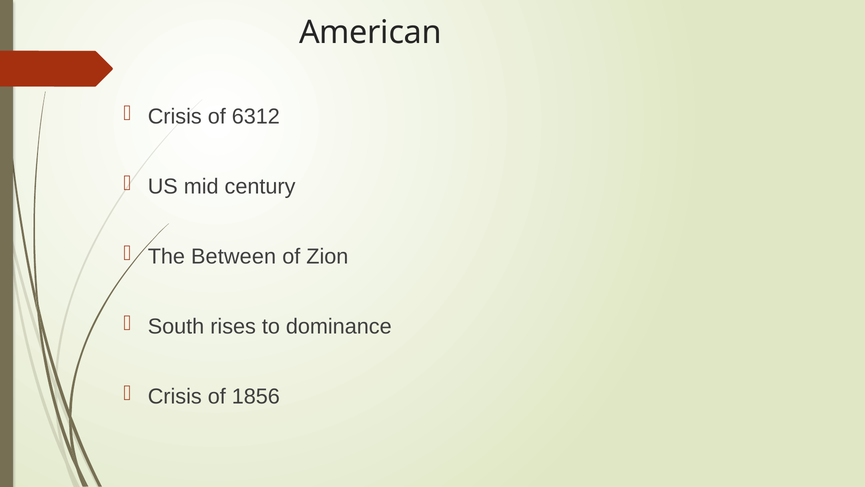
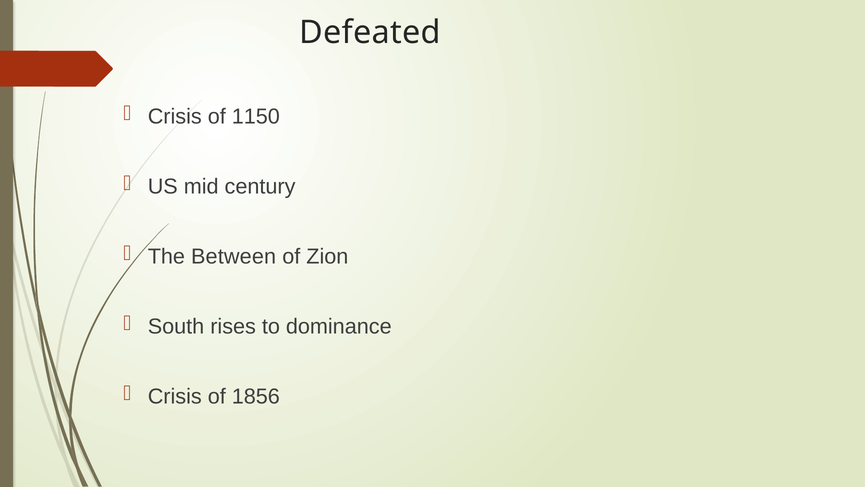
American: American -> Defeated (370, 32)
6312: 6312 -> 1150 (256, 116)
